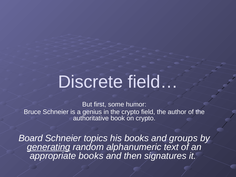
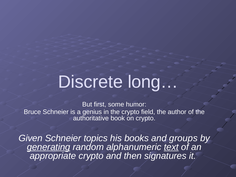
field…: field… -> long… (153, 82)
Board: Board -> Given (31, 138)
text underline: none -> present (171, 147)
appropriate books: books -> crypto (91, 156)
